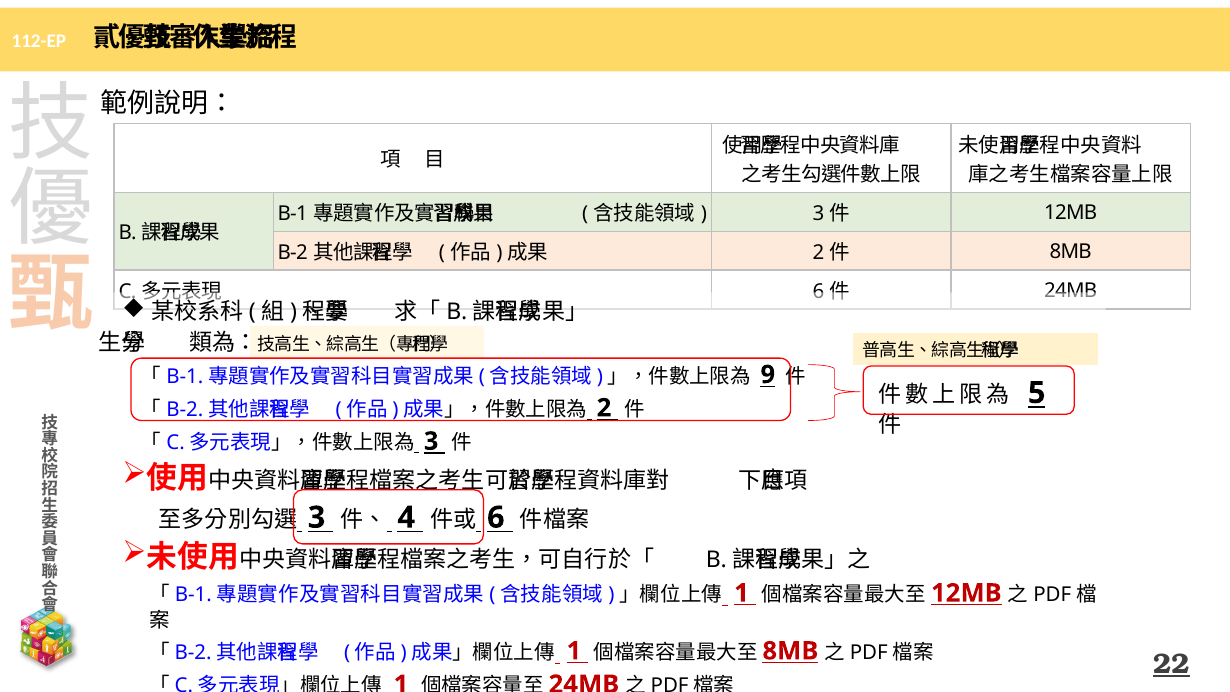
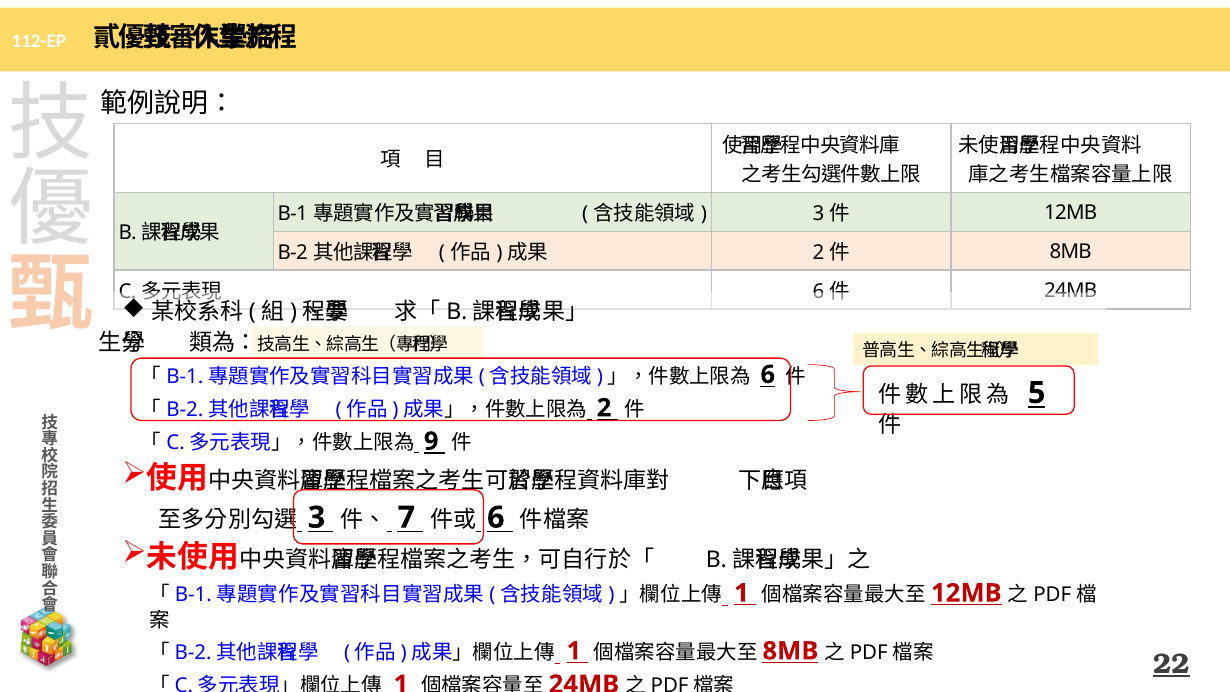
9: 9 -> 6 (768, 375)
3: 3 -> 9 (431, 441)
4: 4 -> 7 (406, 517)
